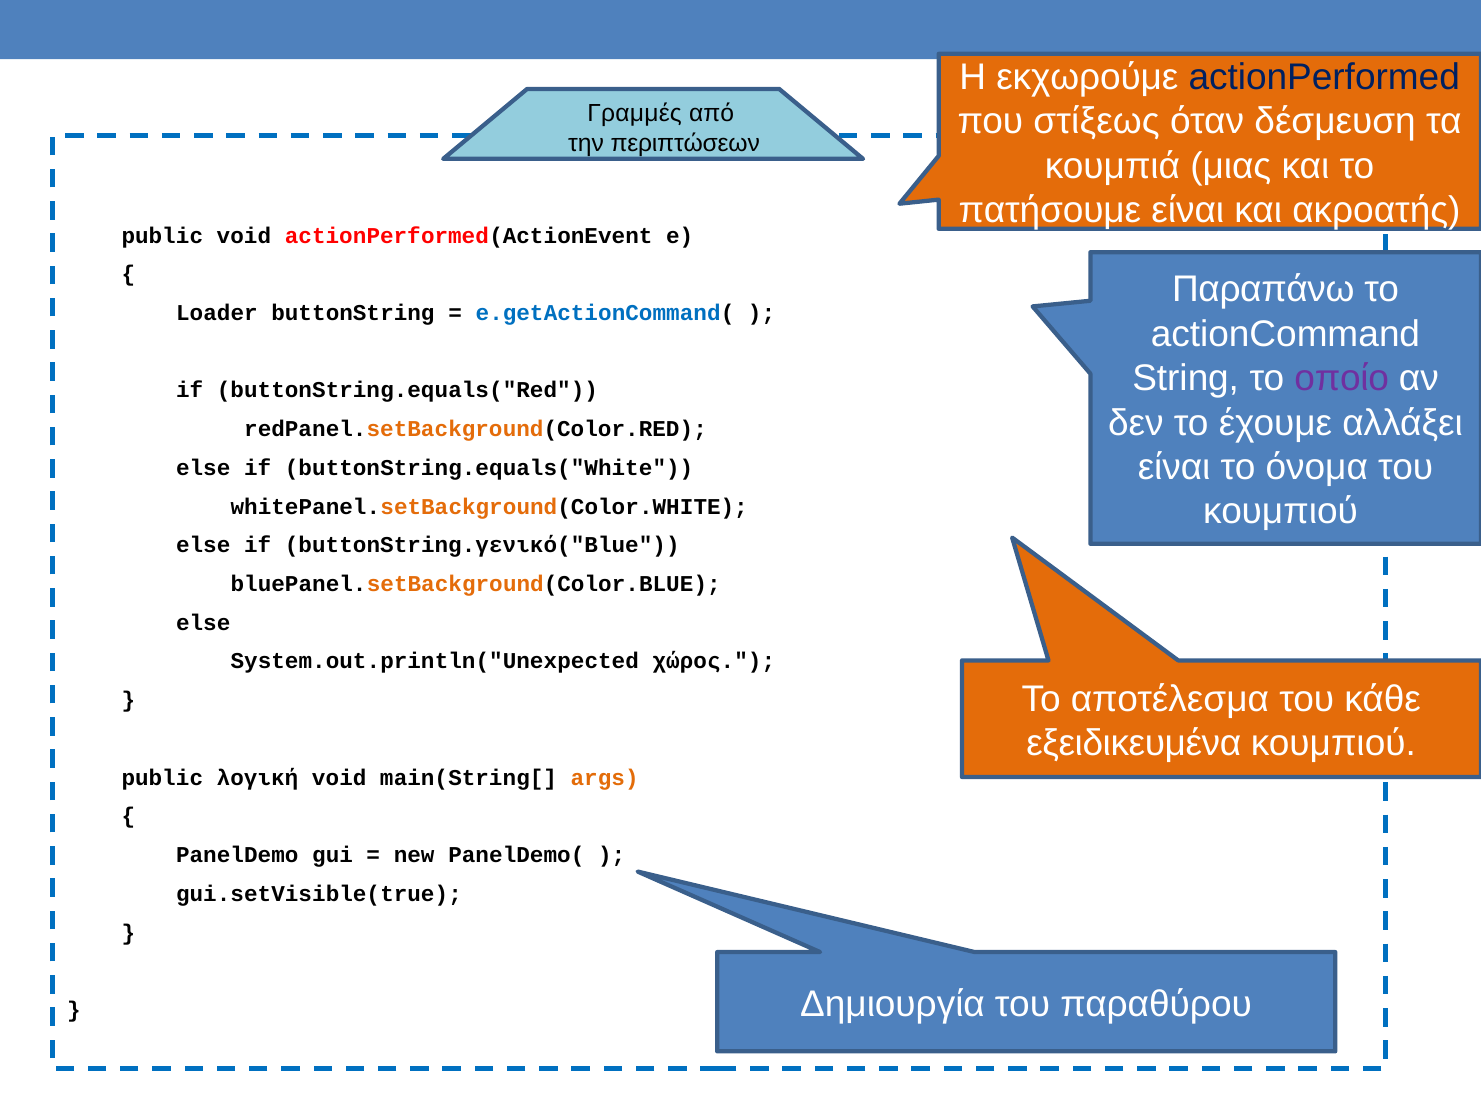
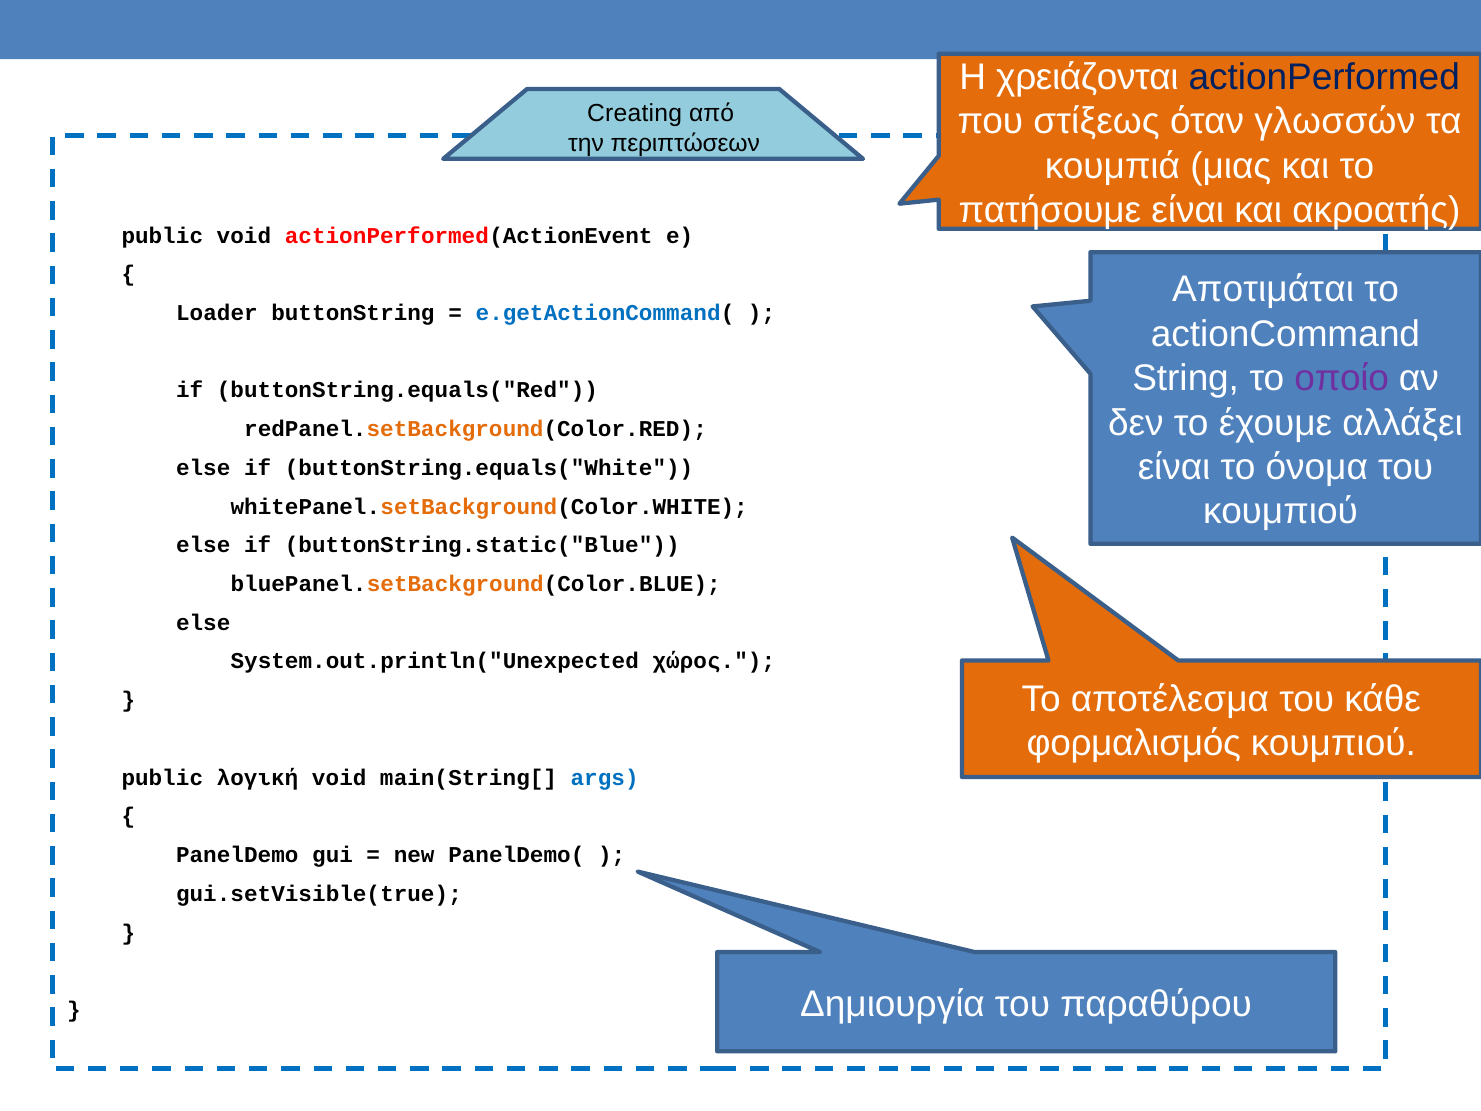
εκχωρούμε: εκχωρούμε -> χρειάζονται (1087, 77)
Γραμμές: Γραμμές -> Creating (635, 114)
δέσμευση: δέσμευση -> γλωσσών (1335, 122)
Παραπάνω: Παραπάνω -> Αποτιμάται (1263, 289)
buttonString.γενικό("Blue: buttonString.γενικό("Blue -> buttonString.static("Blue (482, 545)
εξειδικευμένα: εξειδικευμένα -> φορμαλισμός (1134, 743)
args colour: orange -> blue (605, 778)
